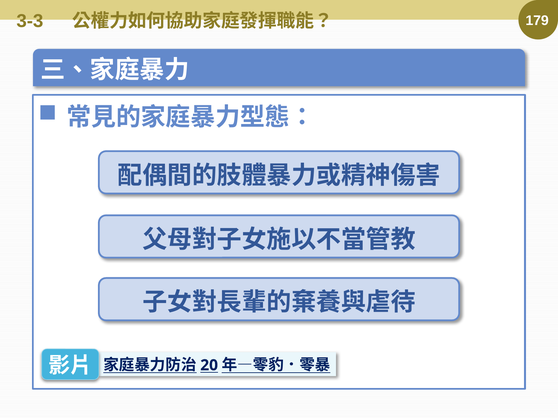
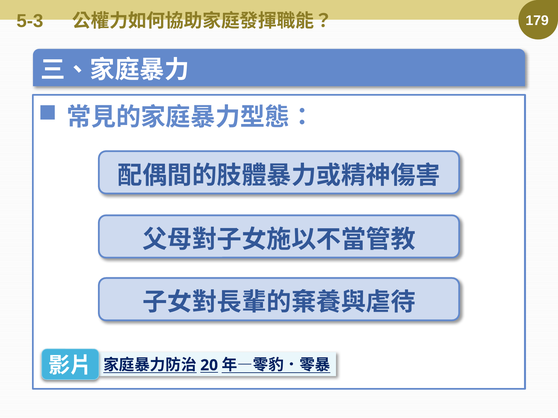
3-3: 3-3 -> 5-3 (30, 21)
